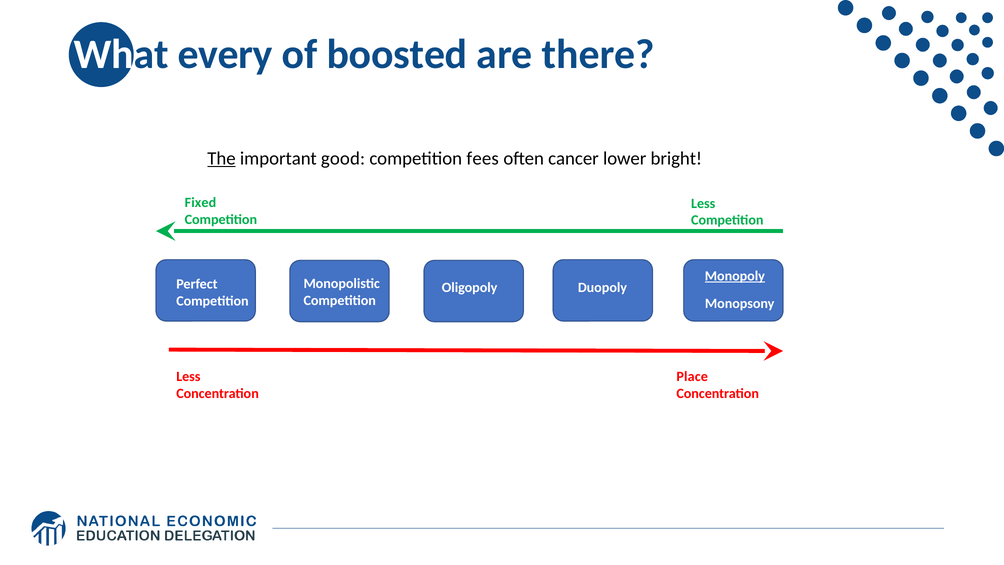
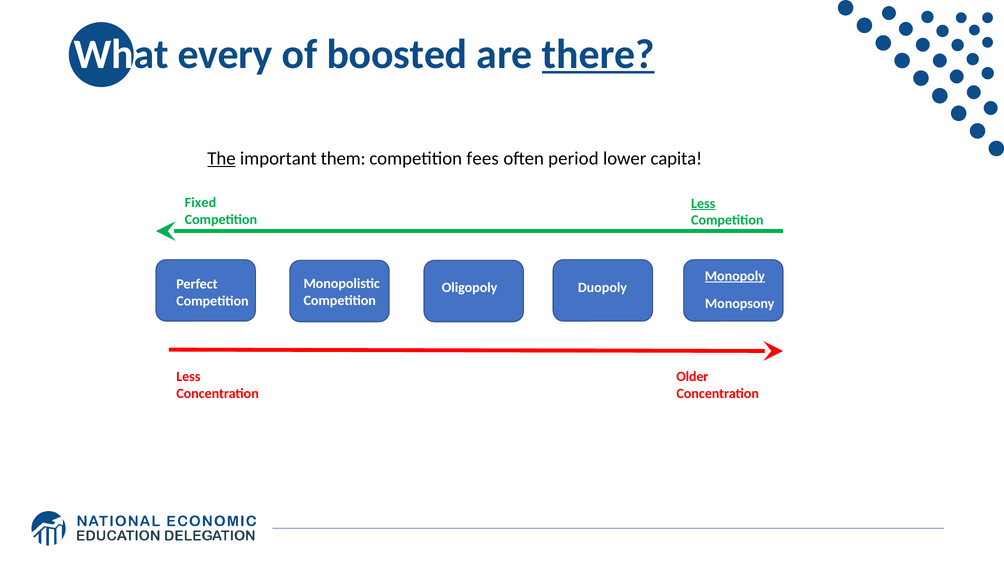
there underline: none -> present (598, 54)
good: good -> them (343, 158)
cancer: cancer -> period (573, 158)
bright: bright -> capita (676, 158)
Less underline: none -> present (703, 203)
Place: Place -> Older (692, 377)
